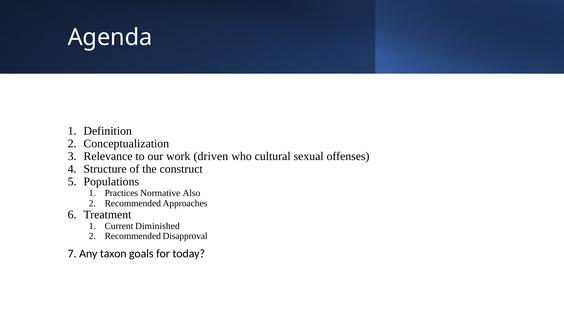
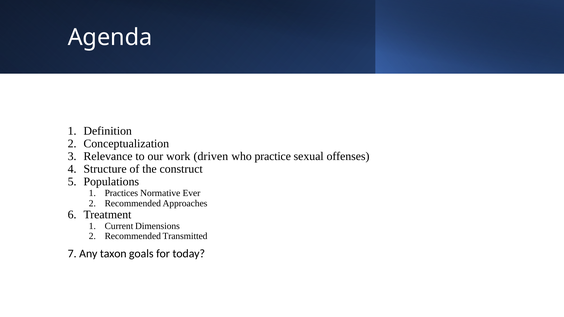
cultural: cultural -> practice (273, 156)
Also: Also -> Ever (191, 193)
Diminished: Diminished -> Dimensions (157, 226)
Disapproval: Disapproval -> Transmitted (185, 236)
